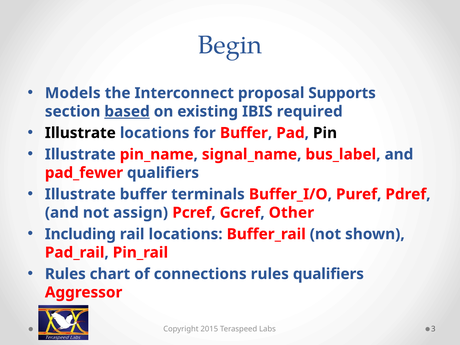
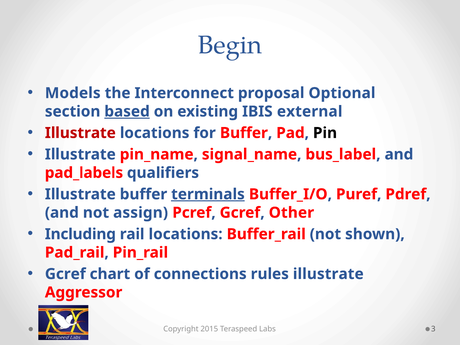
Supports: Supports -> Optional (342, 93)
required: required -> external (310, 111)
Illustrate colour: black -> red (80, 133)
pad_fewer: pad_fewer -> pad_labels (84, 173)
terminals underline: none -> present (208, 194)
Rules: Rules -> Gcref (65, 274)
rules qualifiers: qualifiers -> illustrate (328, 274)
